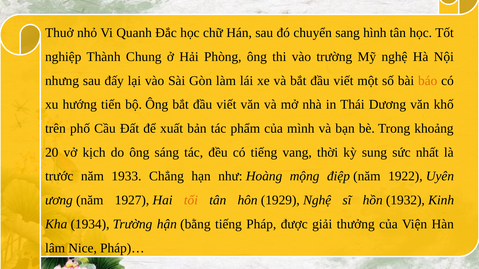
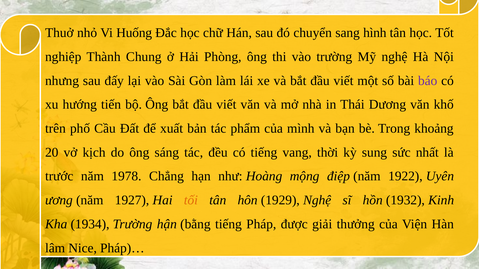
Quanh: Quanh -> Huống (134, 33)
báo colour: orange -> purple (428, 81)
1933: 1933 -> 1978 (126, 177)
